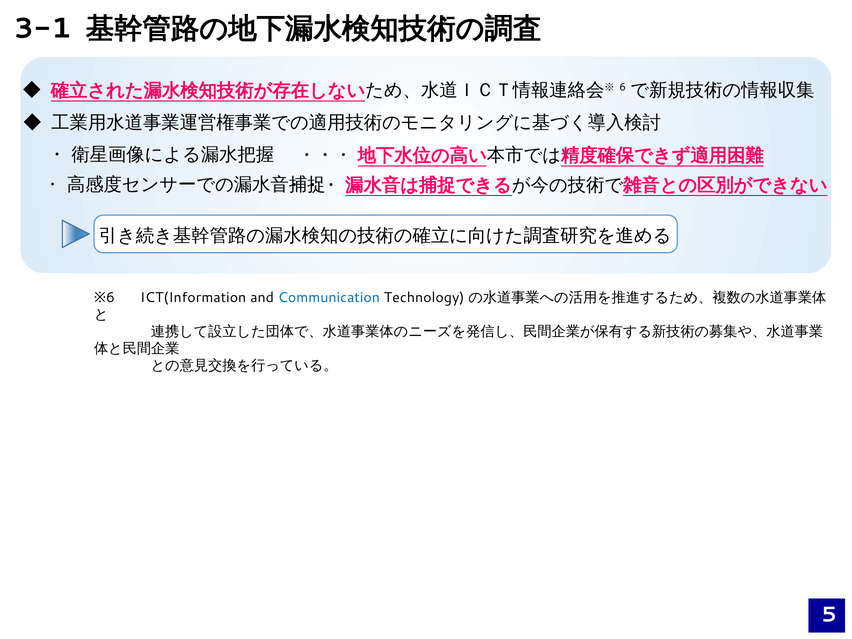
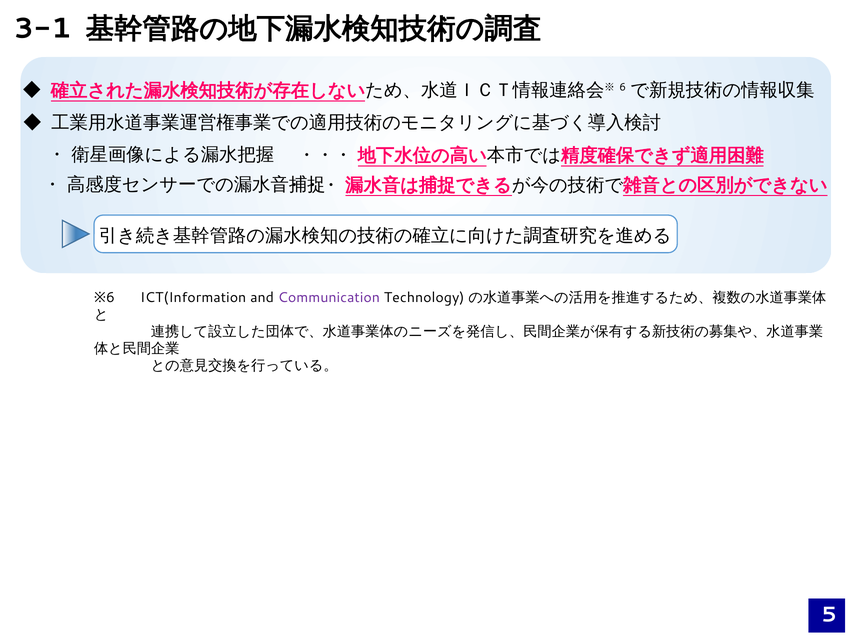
Communication colour: blue -> purple (329, 297)
